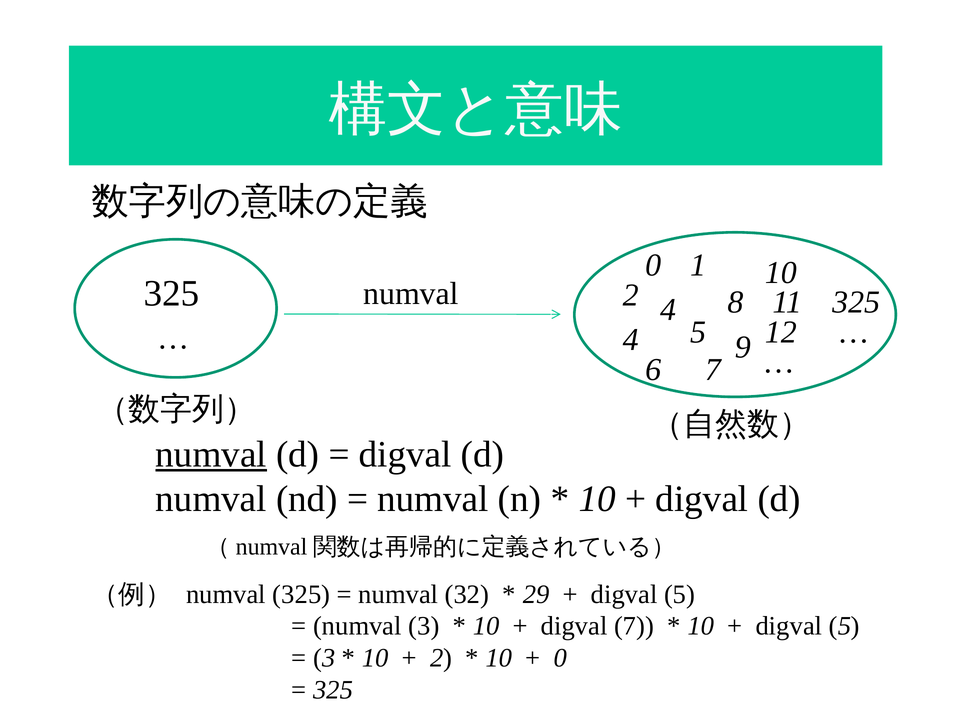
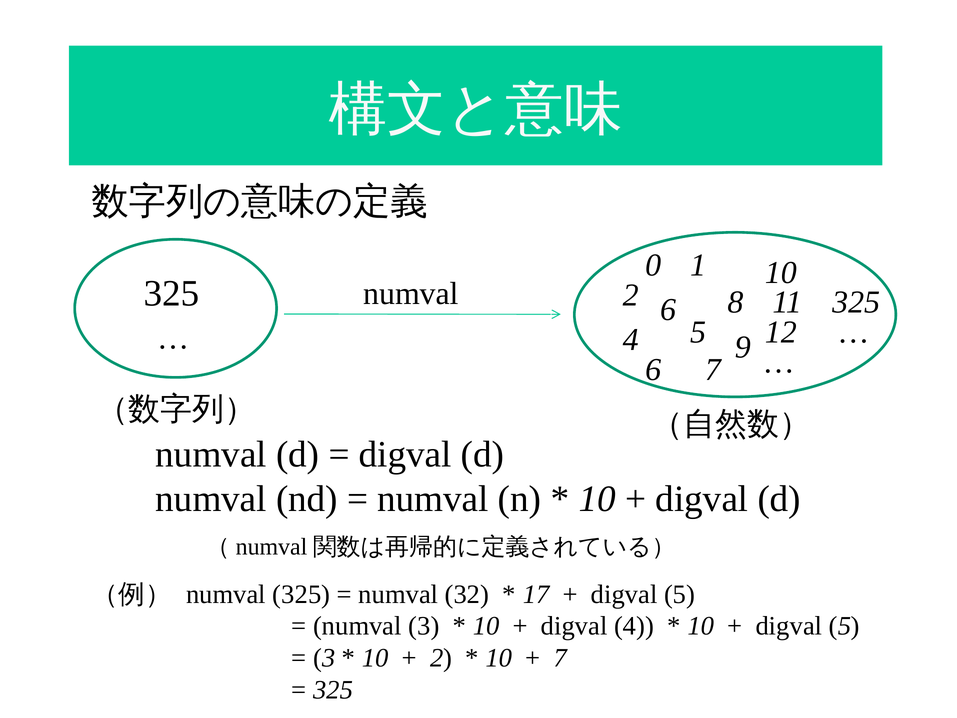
2 4: 4 -> 6 (668, 310)
numval underline: present -> none (211, 454)
29: 29 -> 17 (536, 594)
digval 7: 7 -> 4 (634, 626)
0: 0 -> 7 (560, 658)
